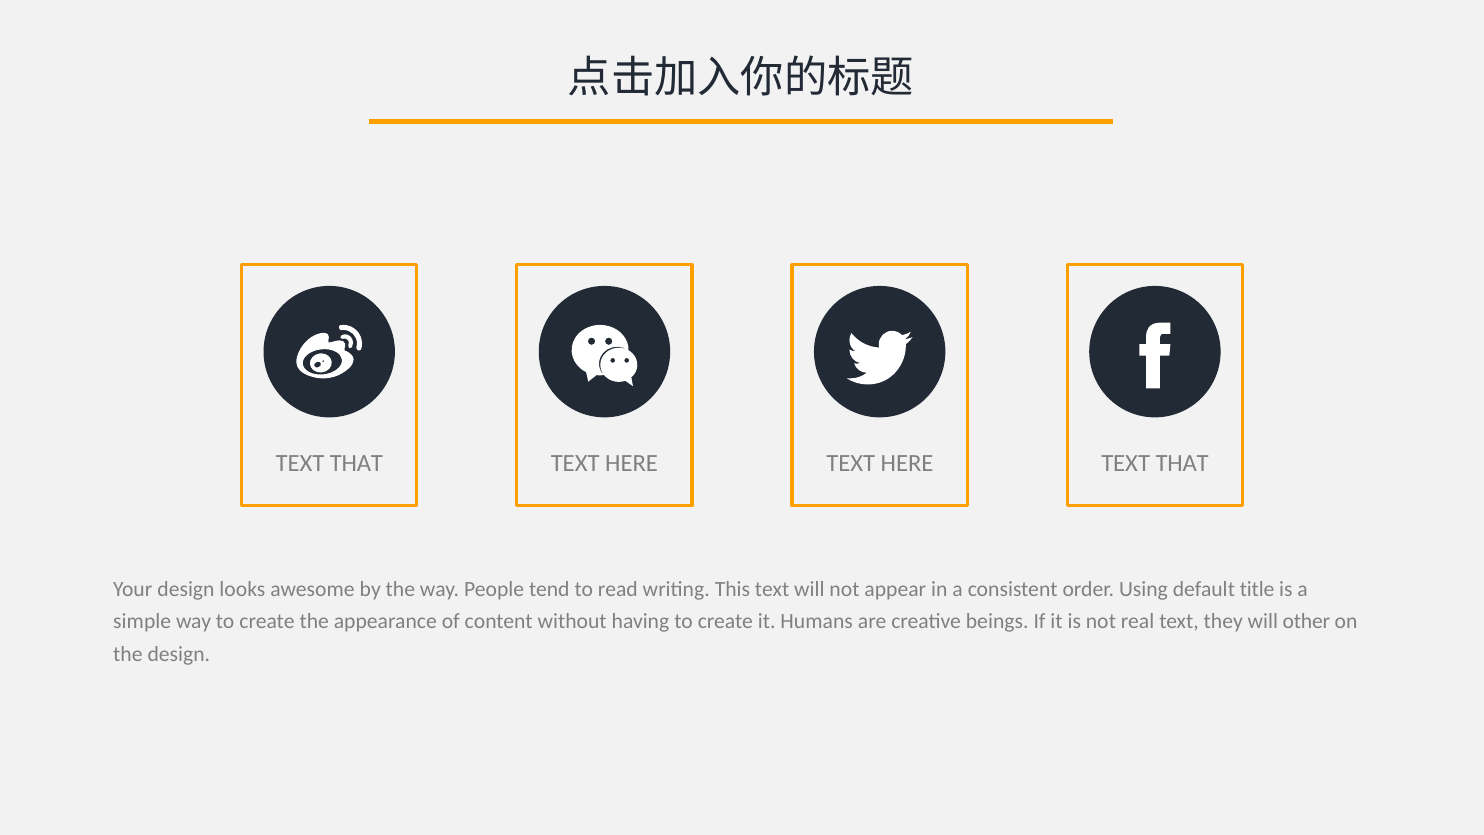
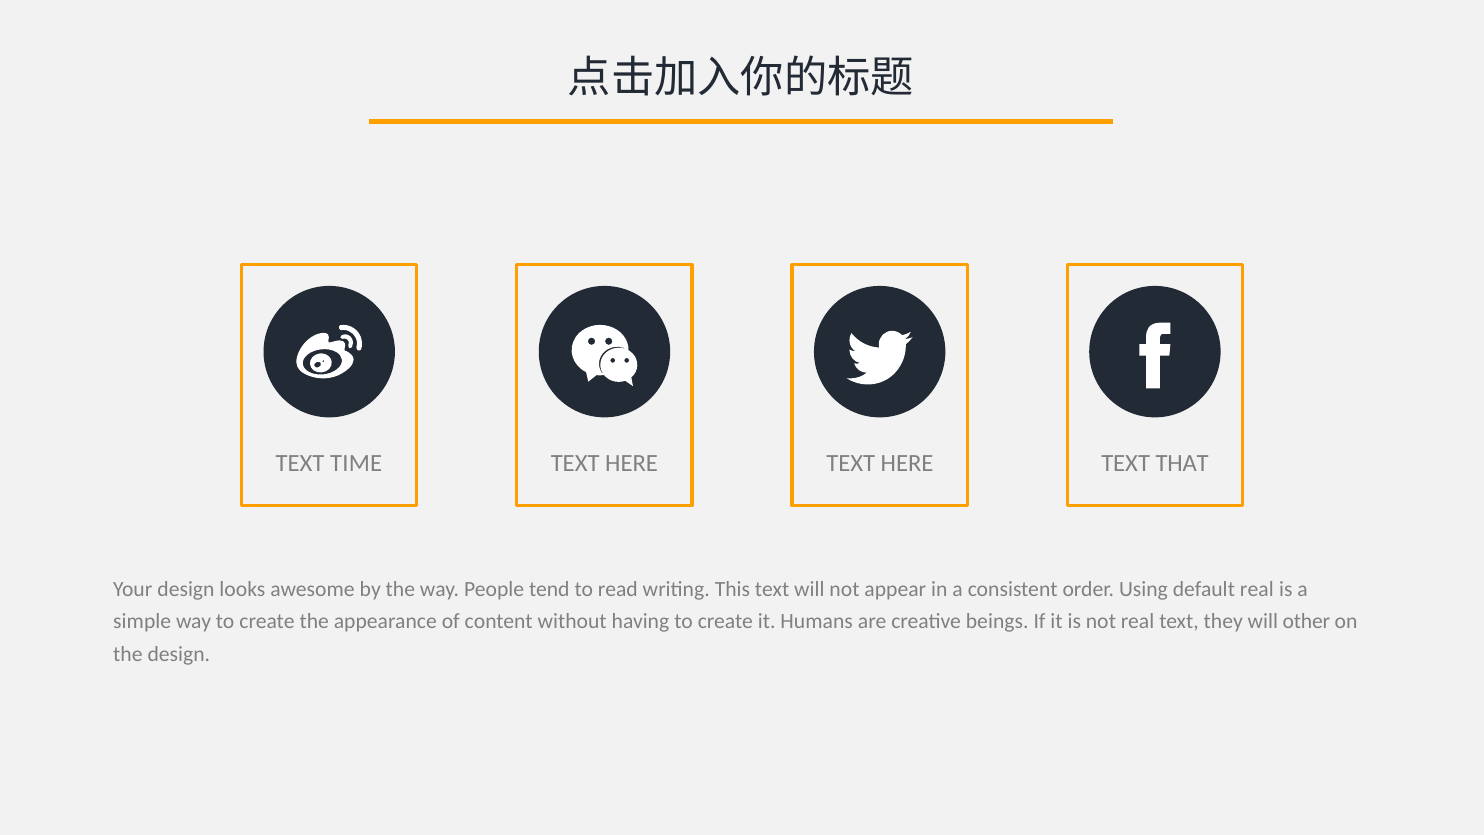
THAT: THAT -> TIME (356, 463)
default title: title -> real (1257, 589)
